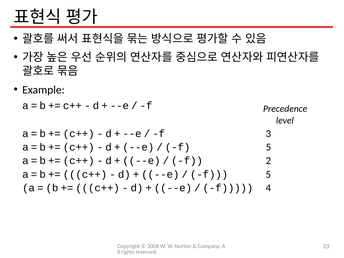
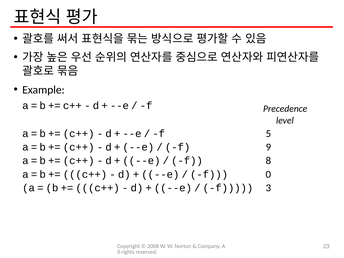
3: 3 -> 5 (268, 134)
5: 5 -> 9 (268, 147)
2: 2 -> 8 (268, 161)
5: 5 -> 0 (268, 174)
4: 4 -> 3 (268, 188)
